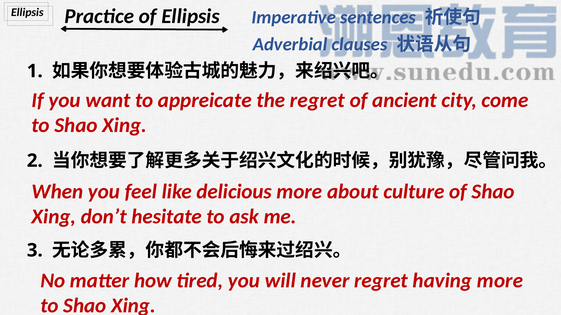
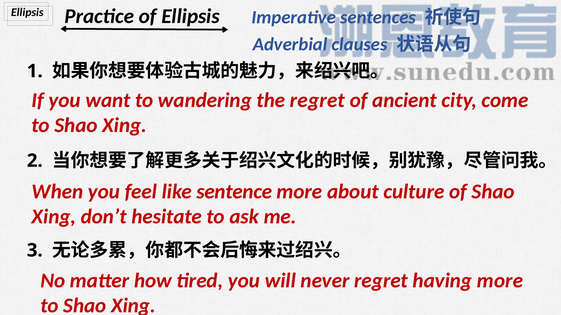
appreicate: appreicate -> wandering (205, 100)
delicious: delicious -> sentence (234, 192)
